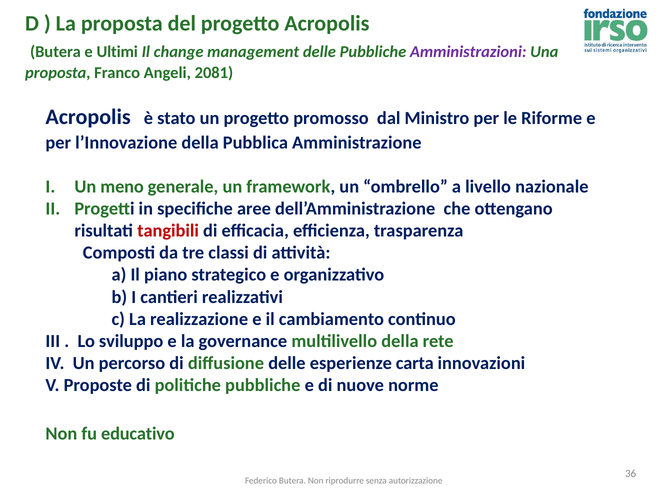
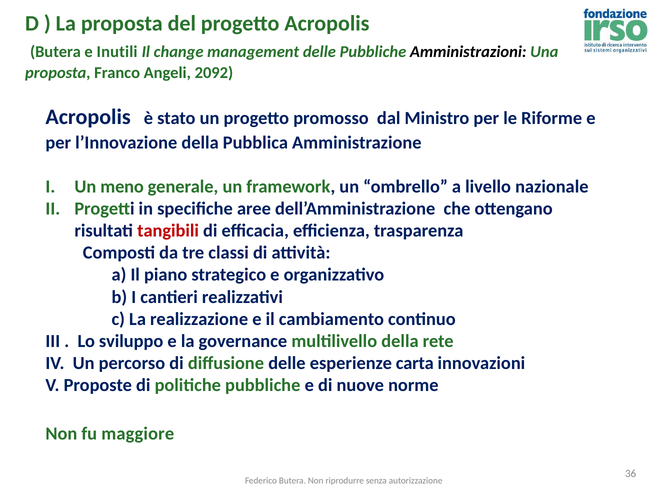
Ultimi: Ultimi -> Inutili (117, 52)
Amministrazioni colour: purple -> black (468, 52)
2081: 2081 -> 2092 (214, 73)
educativo: educativo -> maggiore (138, 433)
